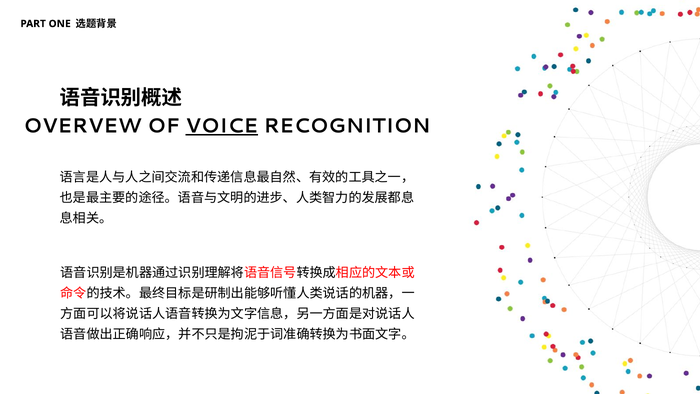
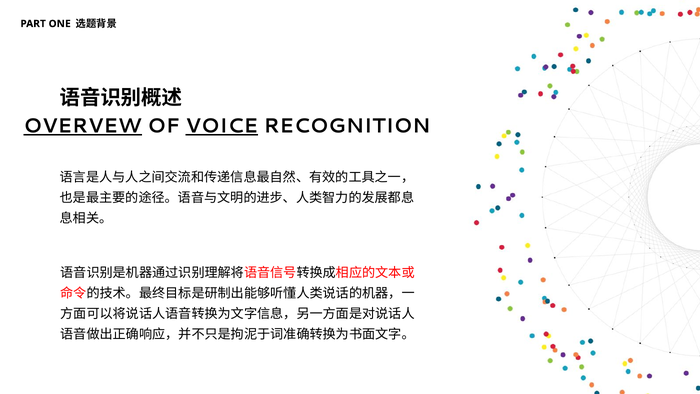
OVERVEW underline: none -> present (83, 126)
